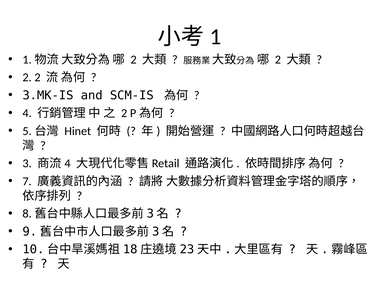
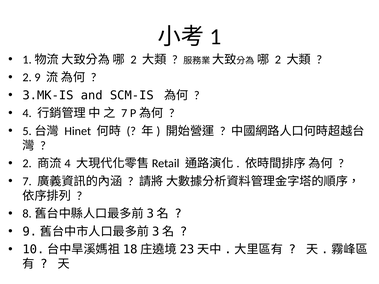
2 2: 2 -> 9 (37, 77)
2: 2 -> 7 (124, 113)
3: 3 -> 2 (27, 164)
